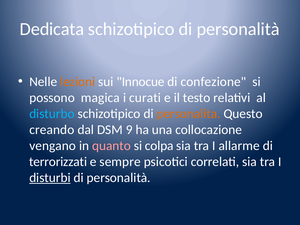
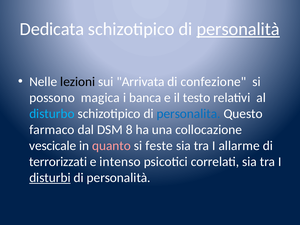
personalità underline: none -> present (238, 29)
lezioni colour: orange -> black (78, 82)
Innocue: Innocue -> Arrivata (141, 82)
curati: curati -> banca (145, 98)
personalita colour: orange -> blue (189, 114)
creando: creando -> farmaco (52, 130)
9: 9 -> 8 (129, 130)
vengano: vengano -> vescicale (53, 146)
colpa: colpa -> feste (159, 146)
sempre: sempre -> intenso (120, 162)
